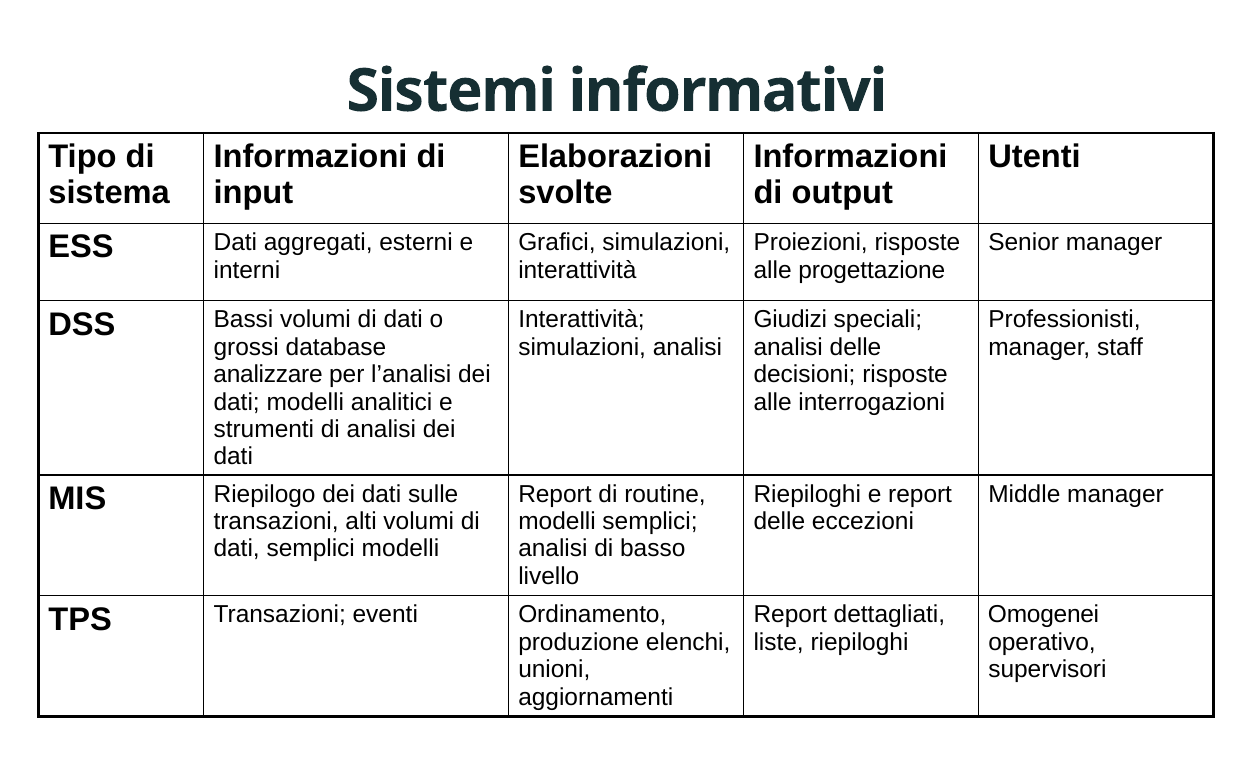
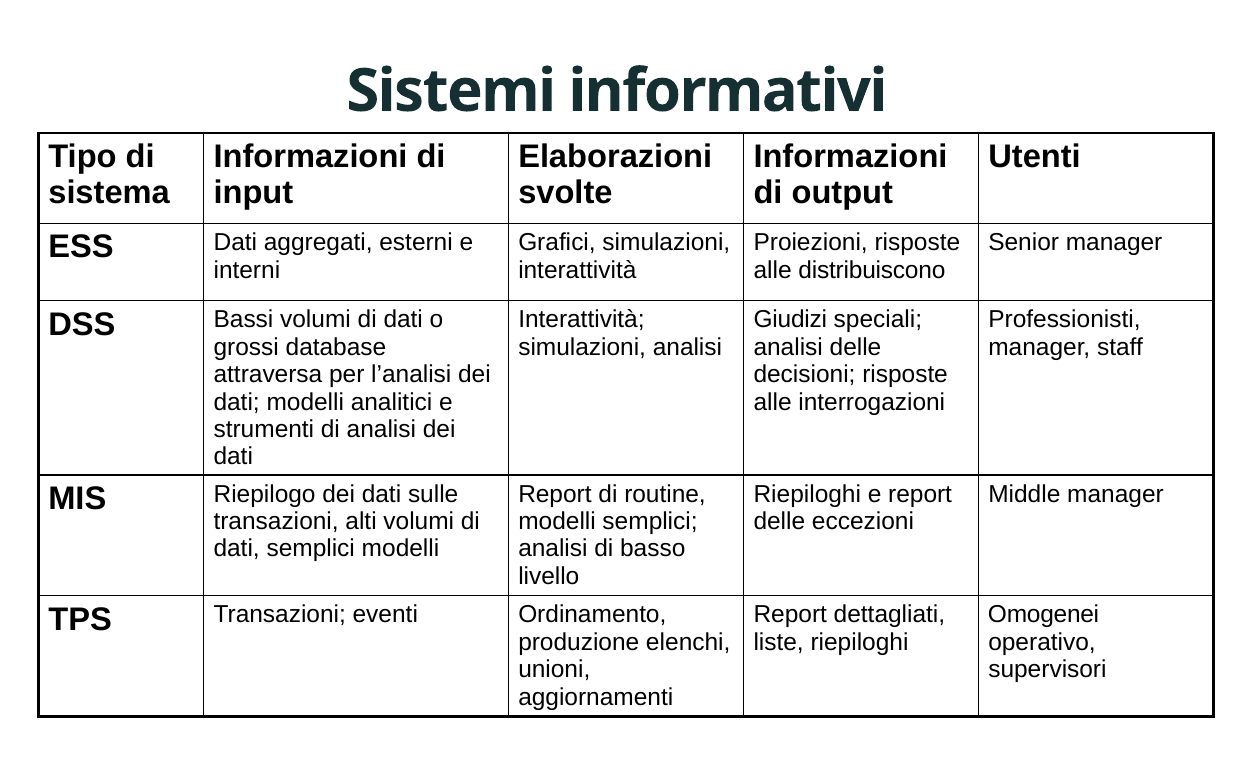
progettazione: progettazione -> distribuiscono (872, 270)
analizzare: analizzare -> attraversa (268, 375)
